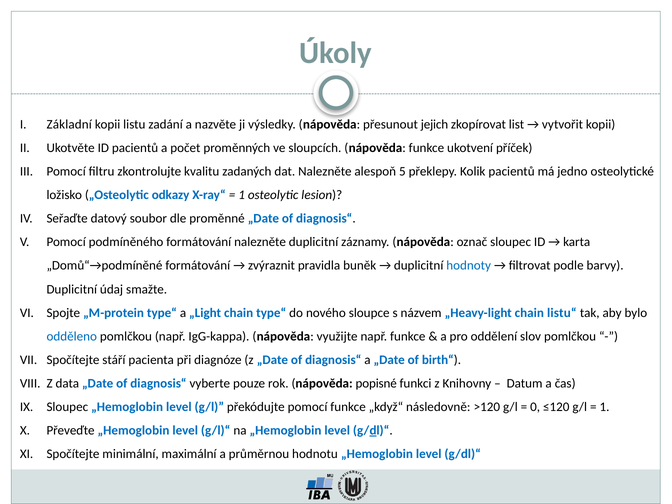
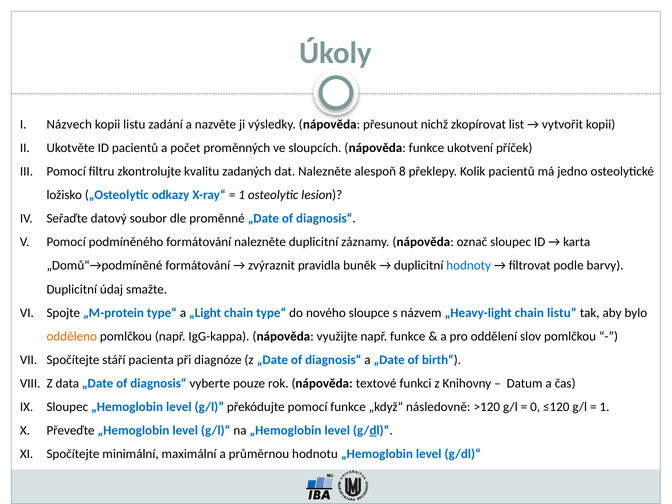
Základní: Základní -> Názvech (69, 125)
jejich: jejich -> nichž (434, 125)
5: 5 -> 8 (402, 172)
odděleno colour: blue -> orange (72, 336)
popisné: popisné -> textové (376, 383)
